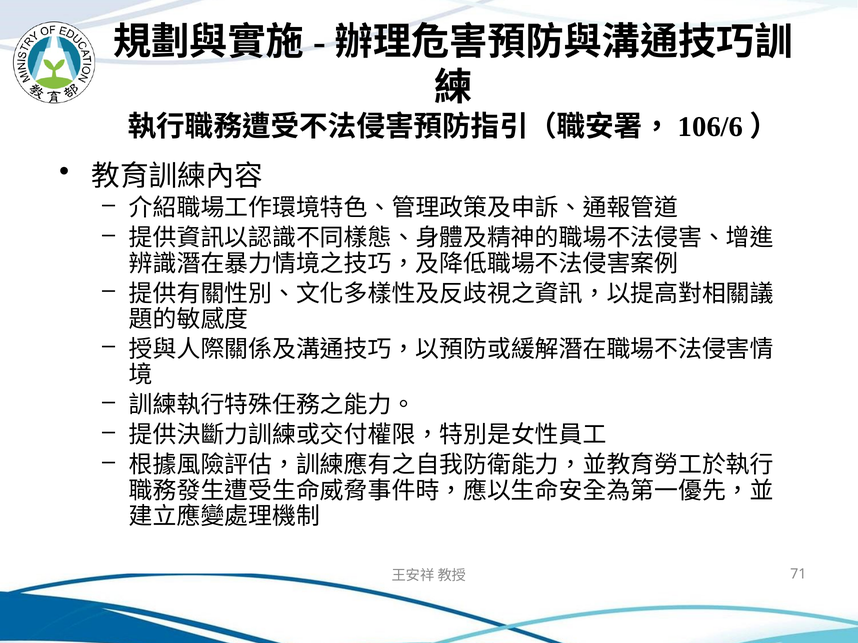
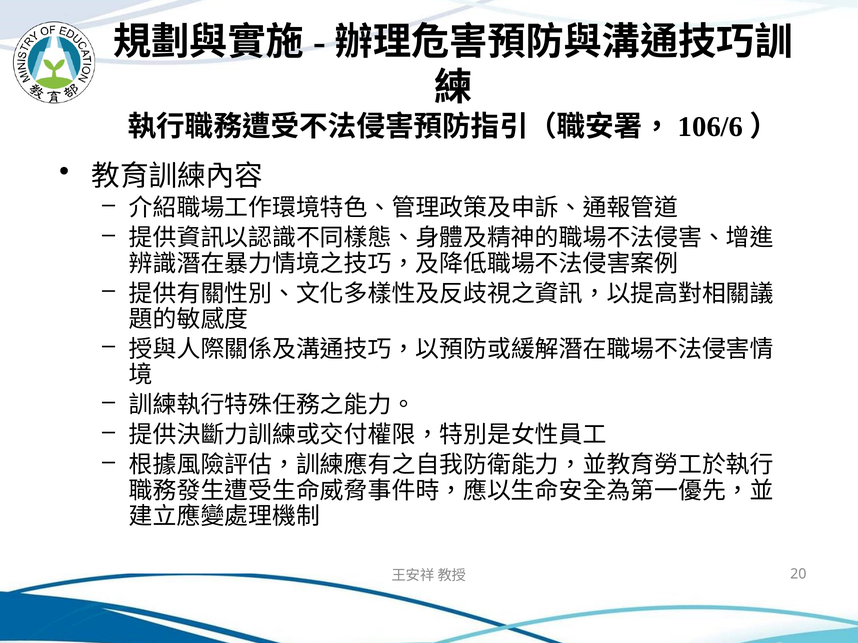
71: 71 -> 20 (798, 575)
